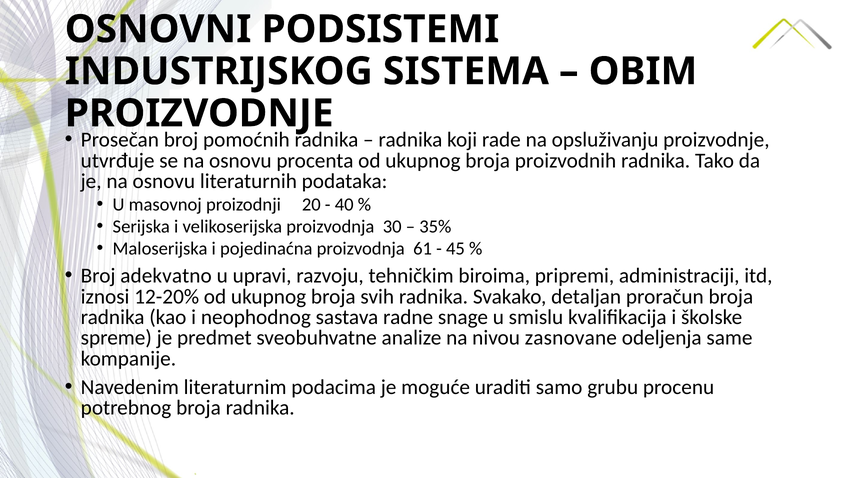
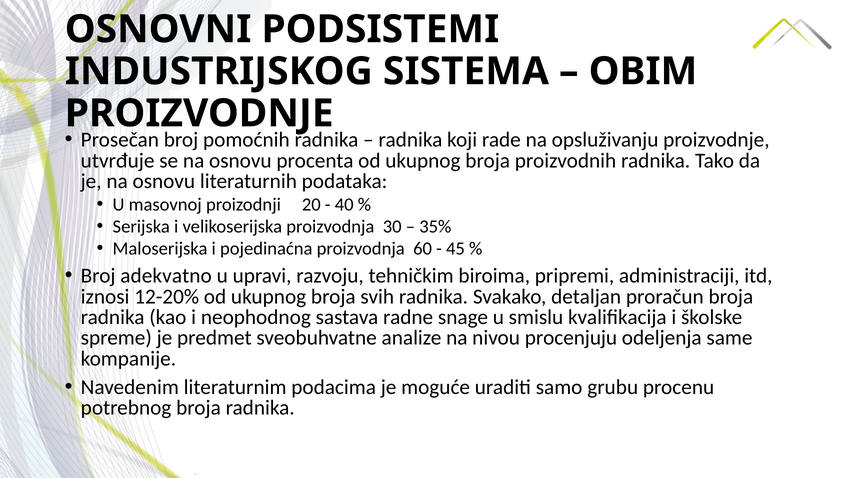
61: 61 -> 60 (423, 249)
zasnovane: zasnovane -> procenjuju (571, 338)
